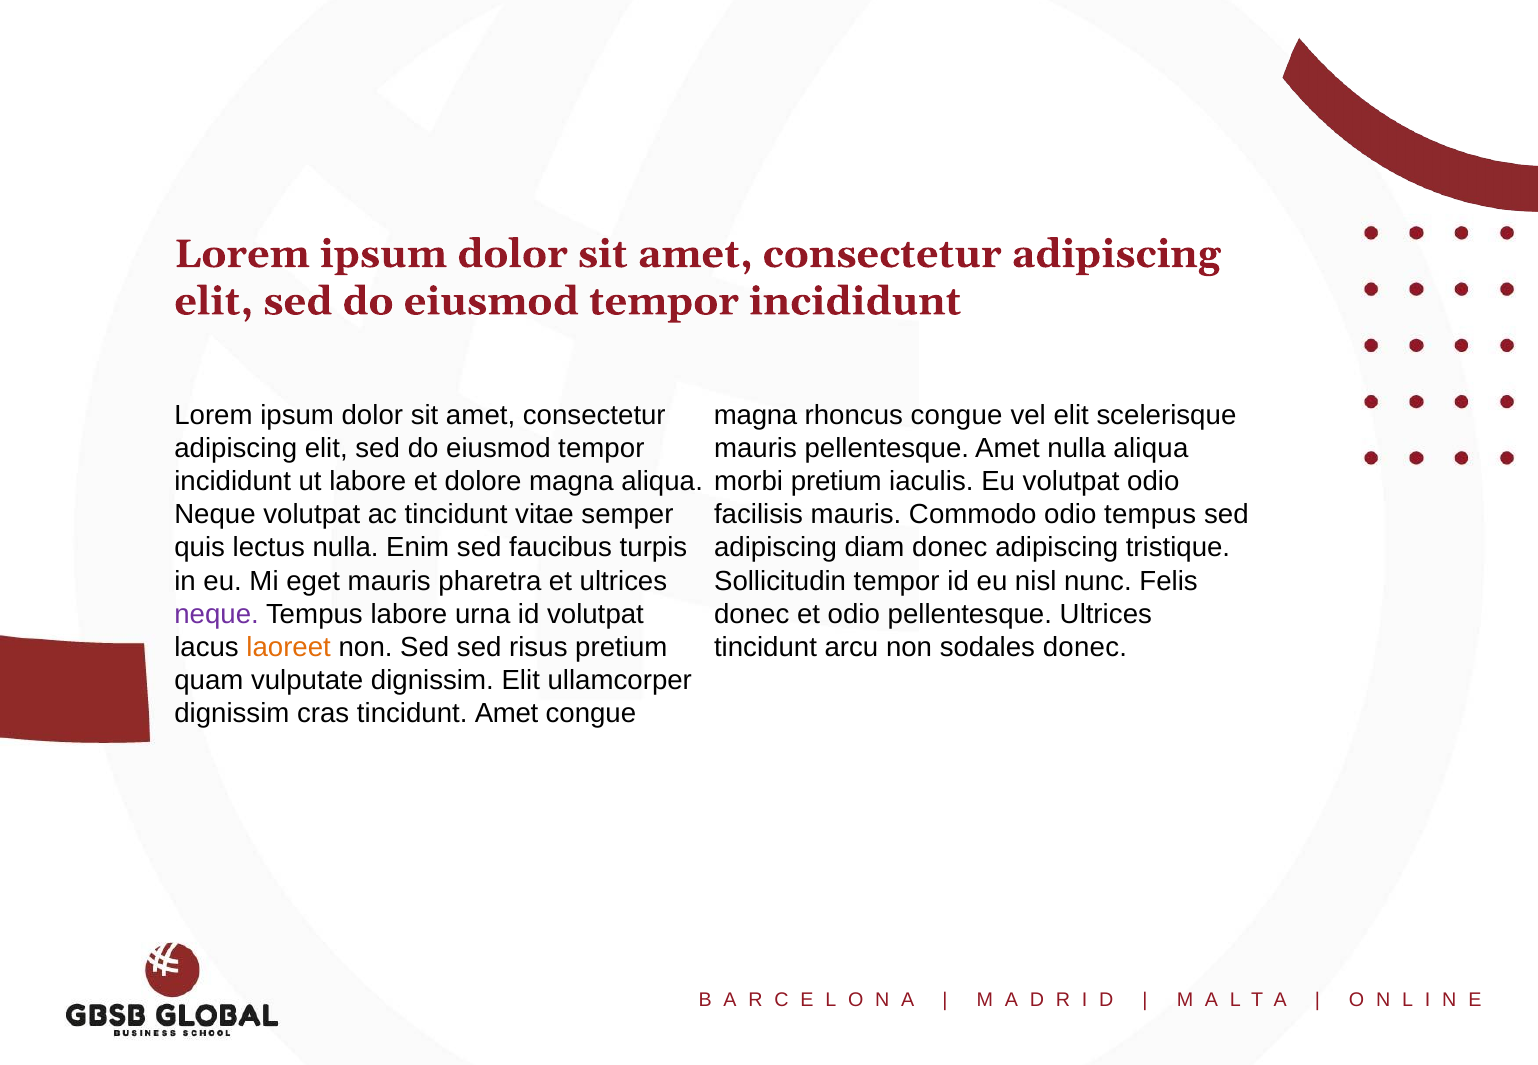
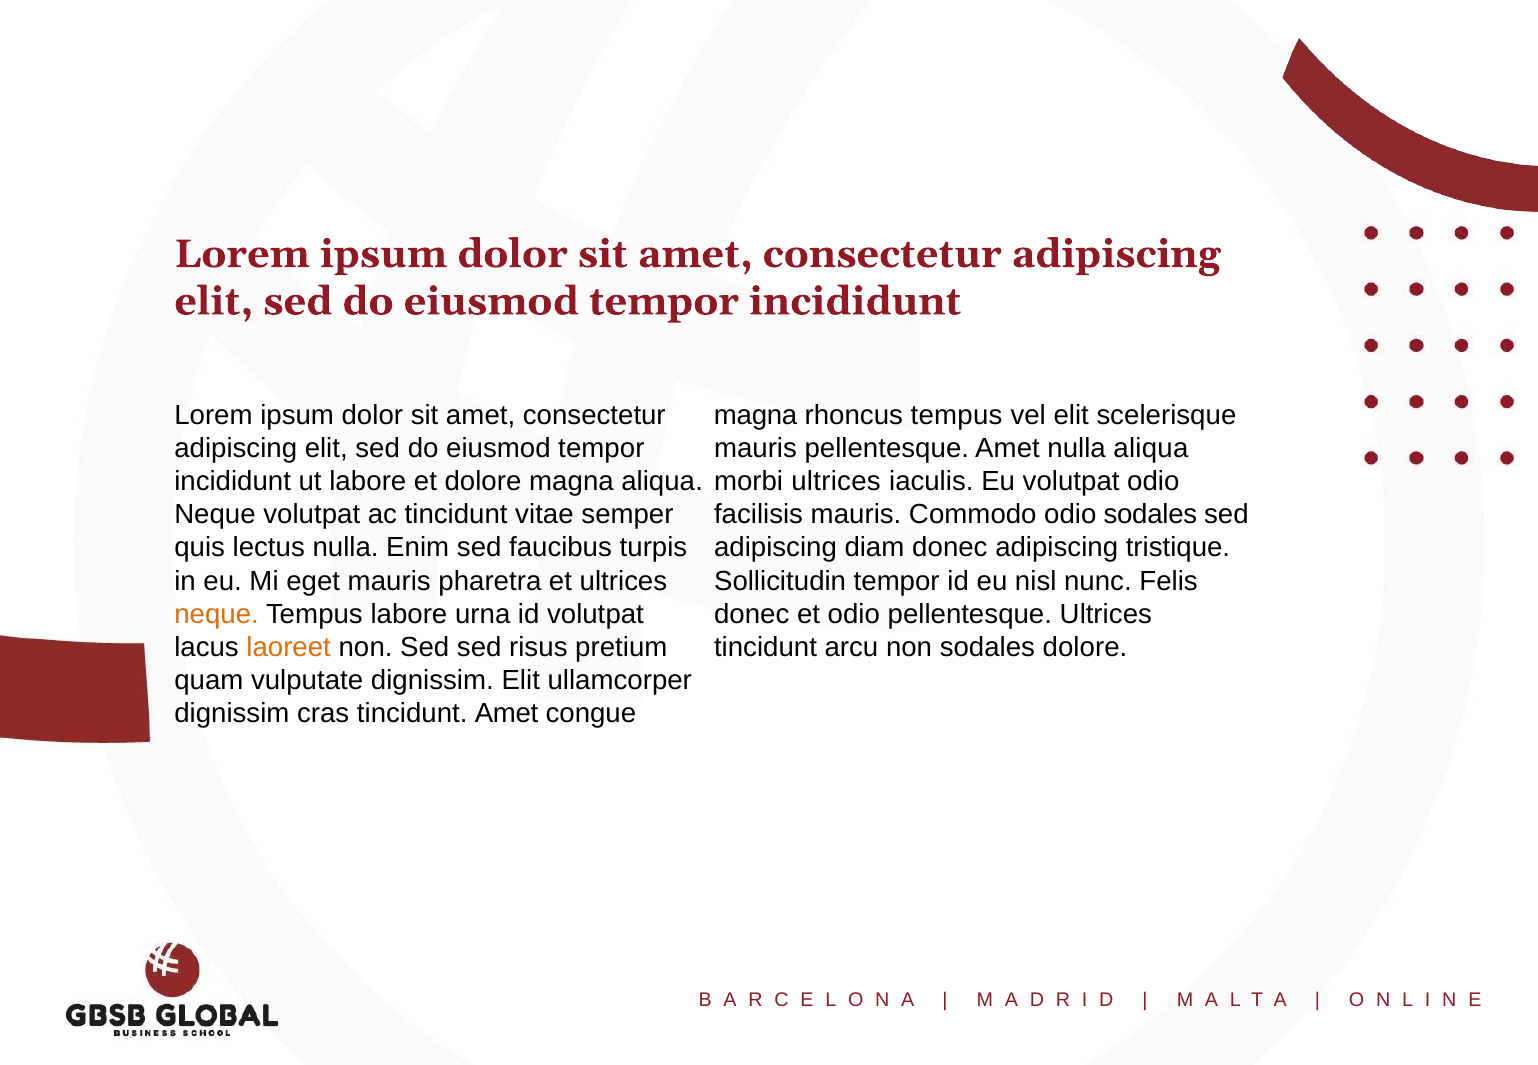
rhoncus congue: congue -> tempus (957, 415)
morbi pretium: pretium -> ultrices (836, 481)
odio tempus: tempus -> sodales (1150, 514)
neque colour: purple -> orange (217, 614)
sodales donec: donec -> dolore (1085, 647)
